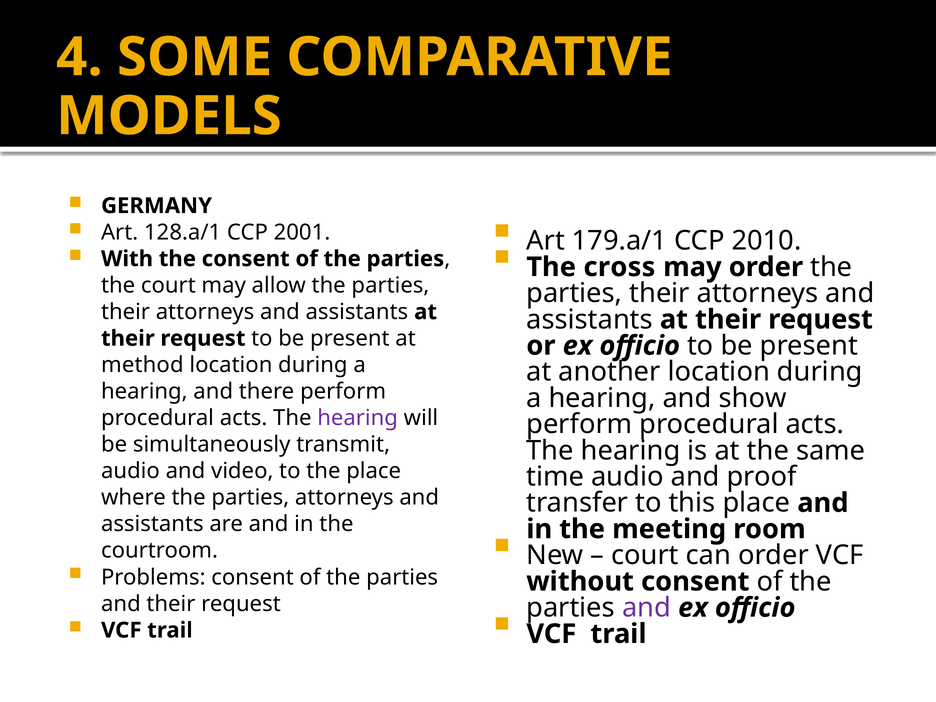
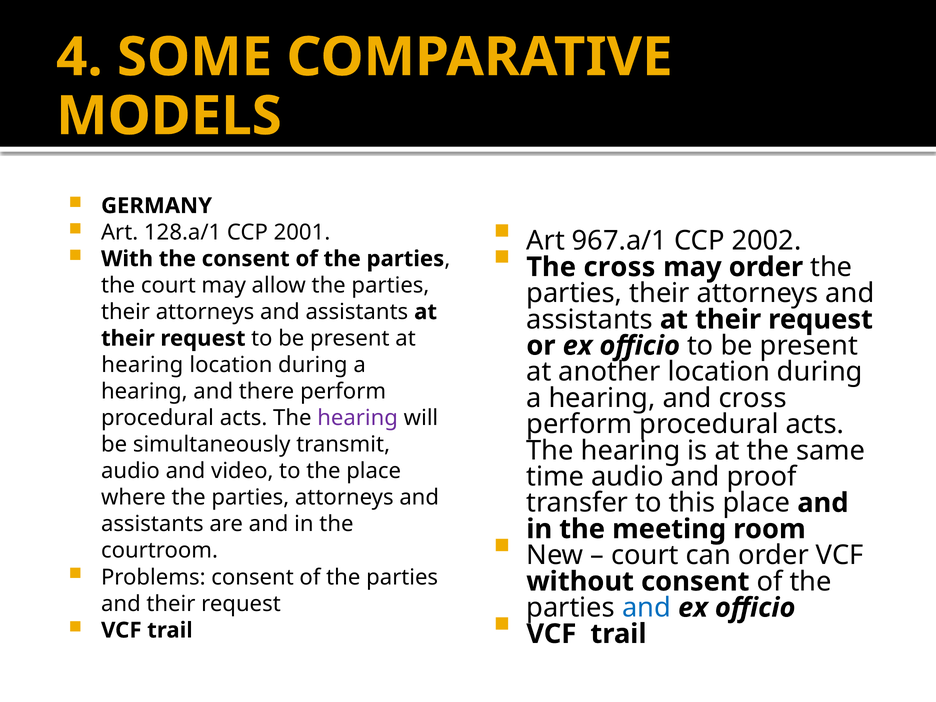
179.a/1: 179.a/1 -> 967.a/1 (619, 241)
2010: 2010 -> 2002 (766, 241)
method: method -> hearing (142, 365)
and show: show -> cross (753, 398)
and colour: purple -> blue (646, 608)
